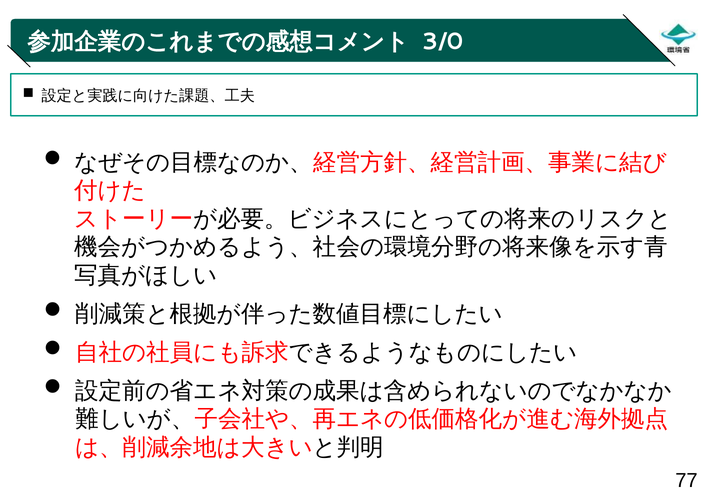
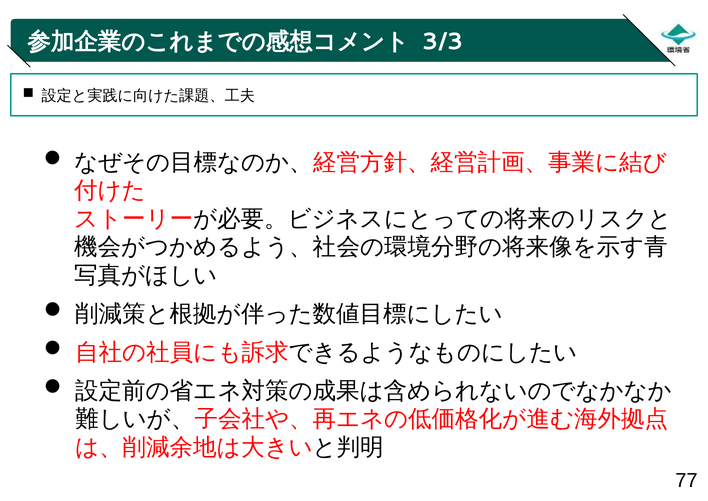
3/0: 3/0 -> 3/3 (443, 41)
